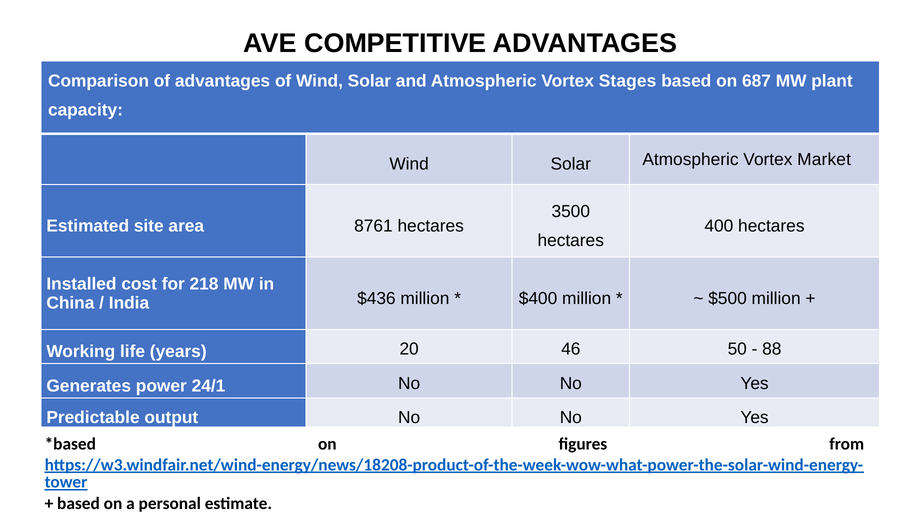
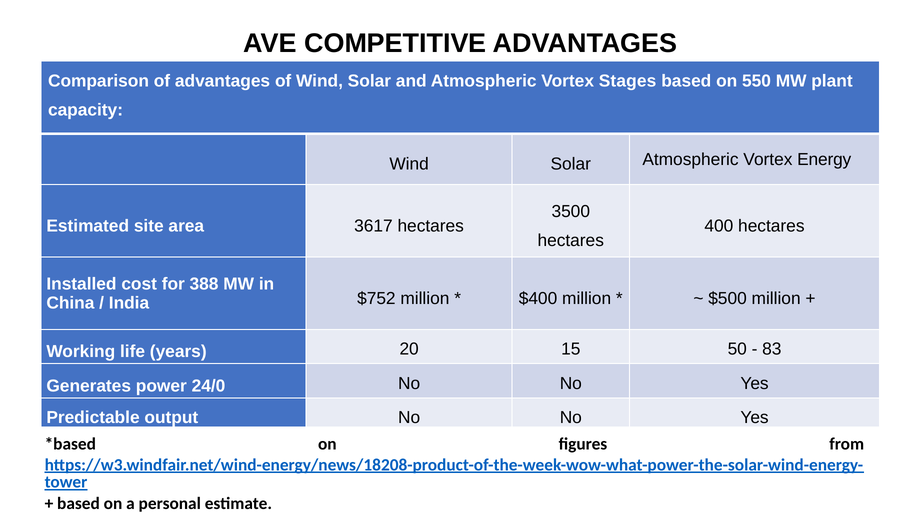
687: 687 -> 550 (757, 81)
Market: Market -> Energy (824, 159)
8761: 8761 -> 3617 (373, 226)
218: 218 -> 388 (204, 284)
$436: $436 -> $752 (376, 298)
46: 46 -> 15 (571, 349)
88: 88 -> 83 (772, 349)
24/1: 24/1 -> 24/0 (208, 386)
